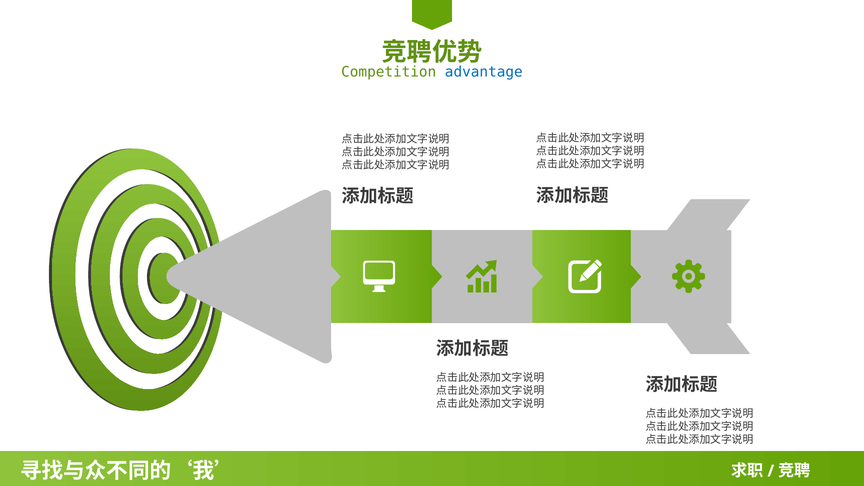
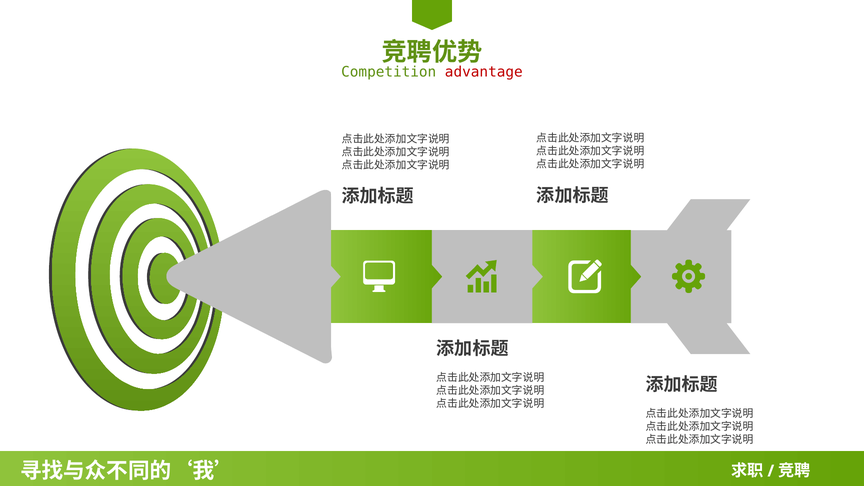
advantage colour: blue -> red (484, 72)
